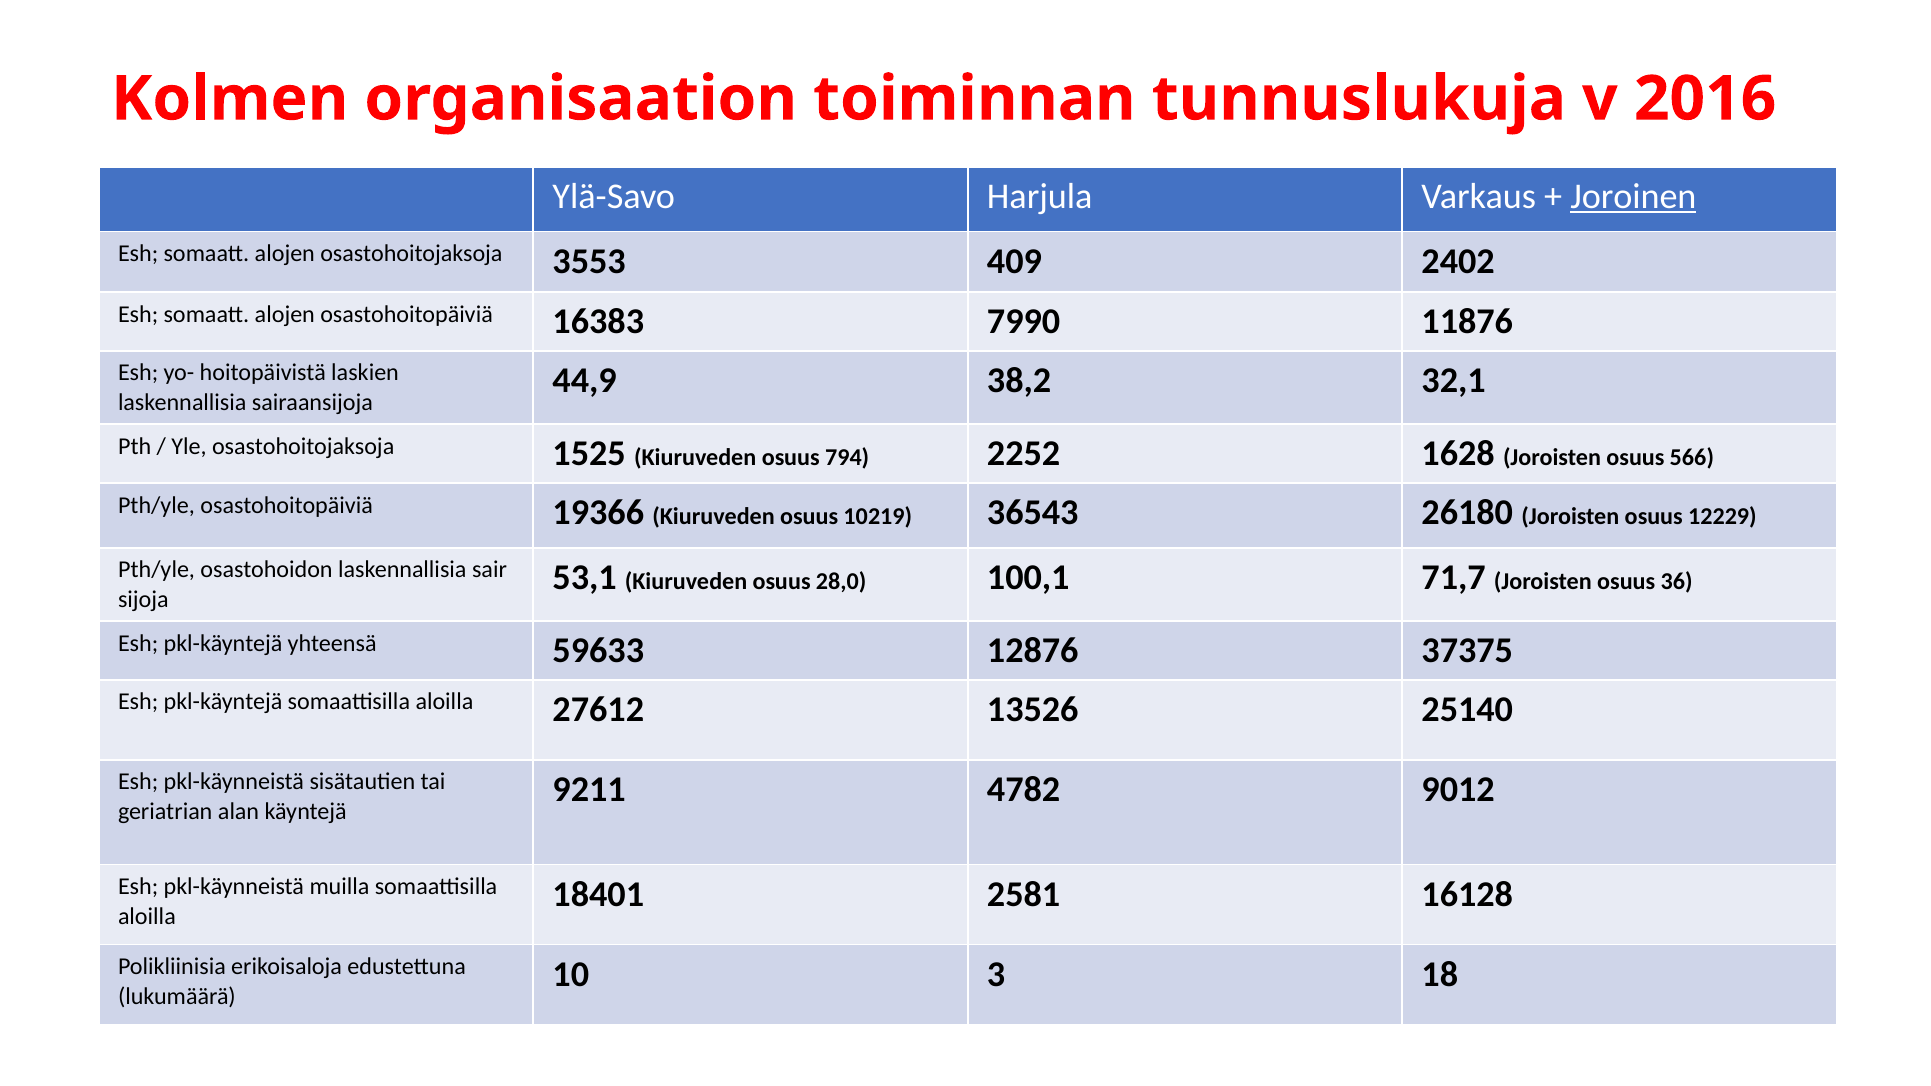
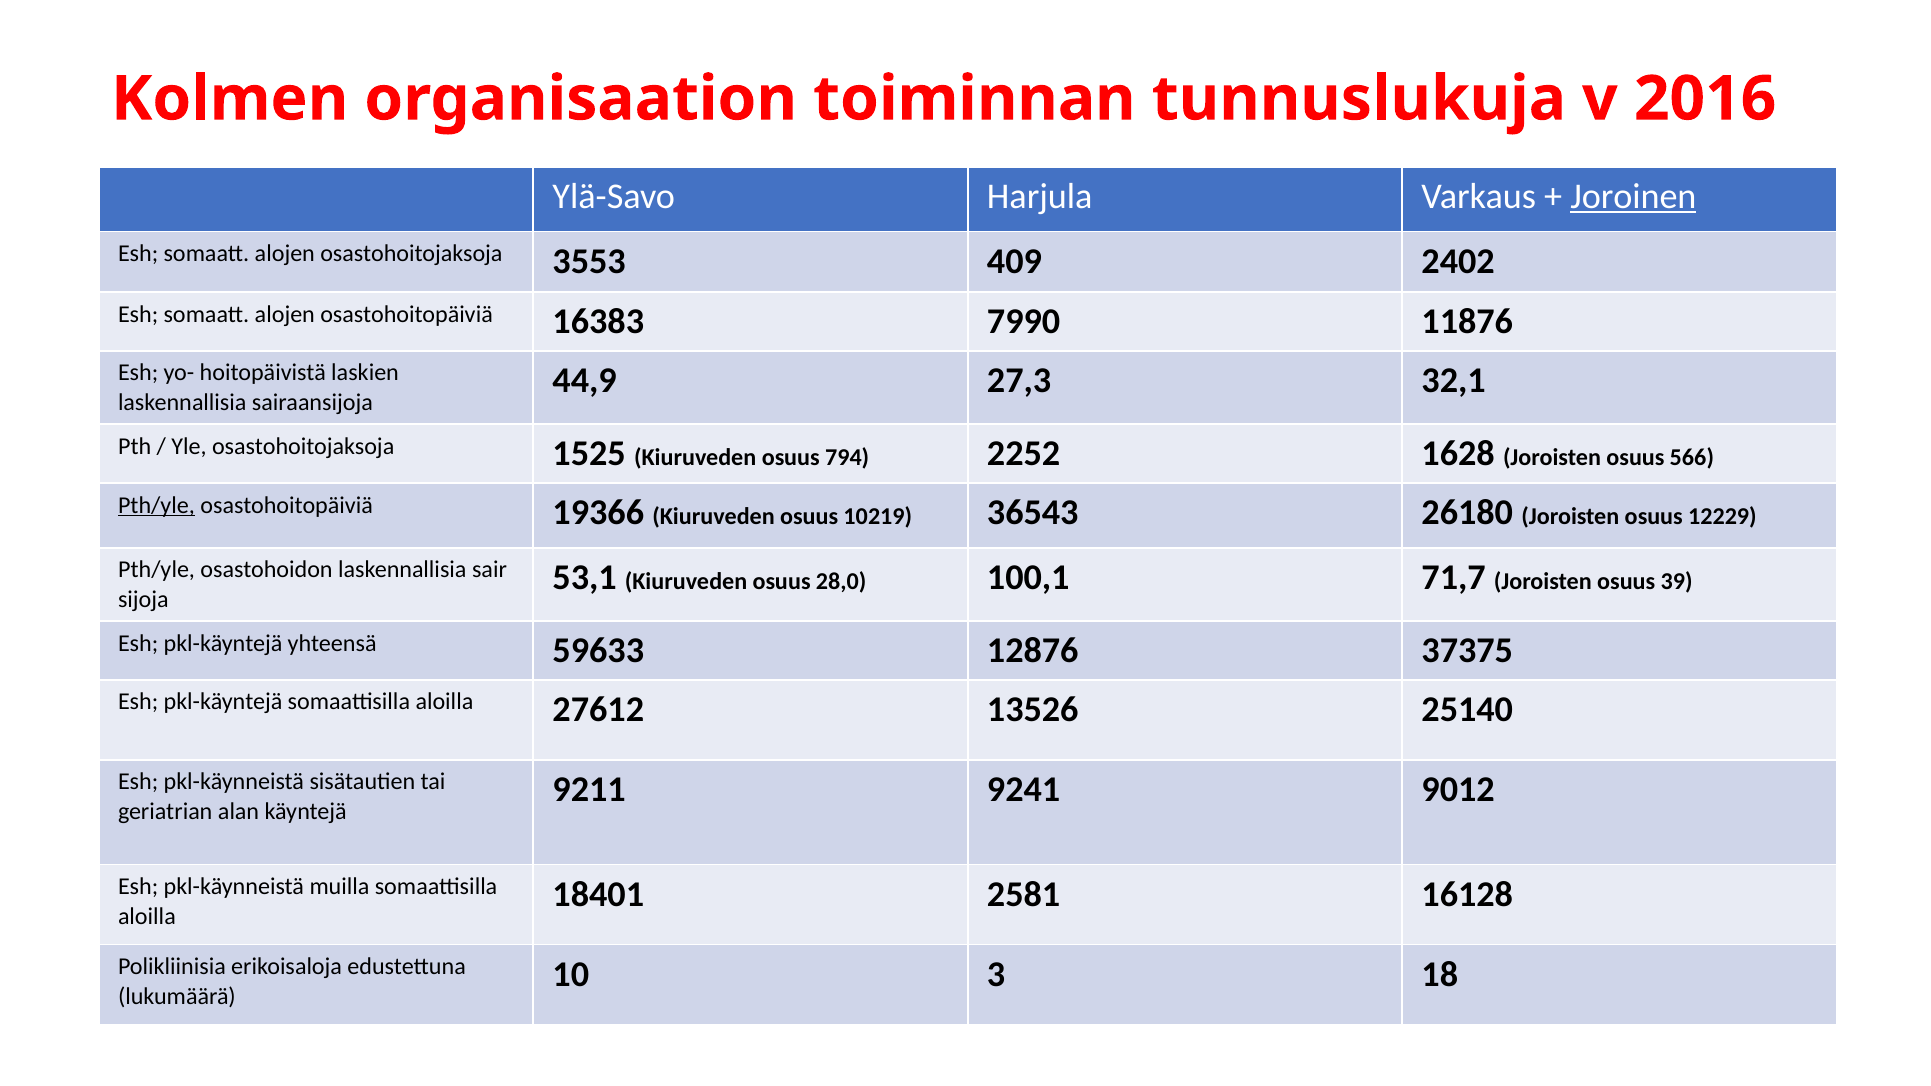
38,2: 38,2 -> 27,3 (1019, 381)
Pth/yle underline: none -> present (156, 505)
36: 36 -> 39 (1677, 582)
4782: 4782 -> 9241 (1024, 790)
